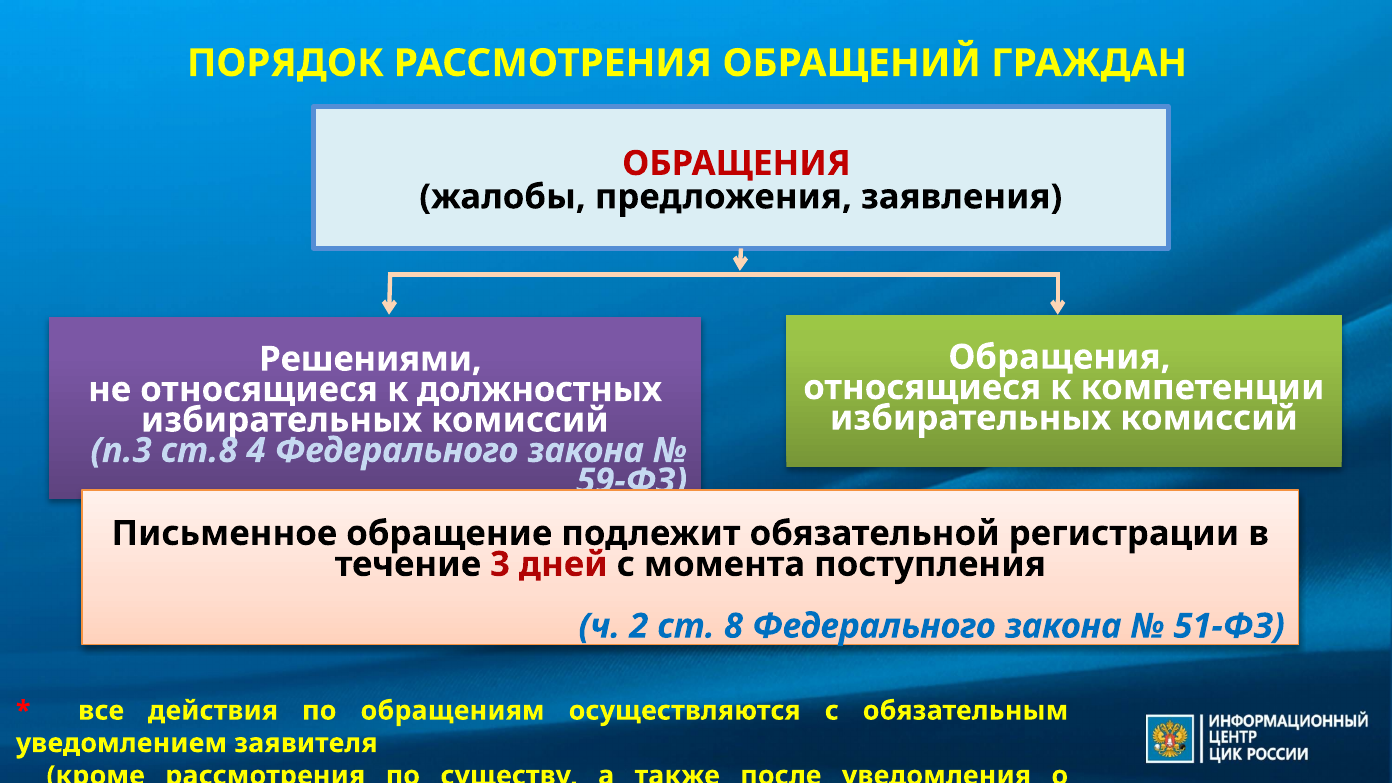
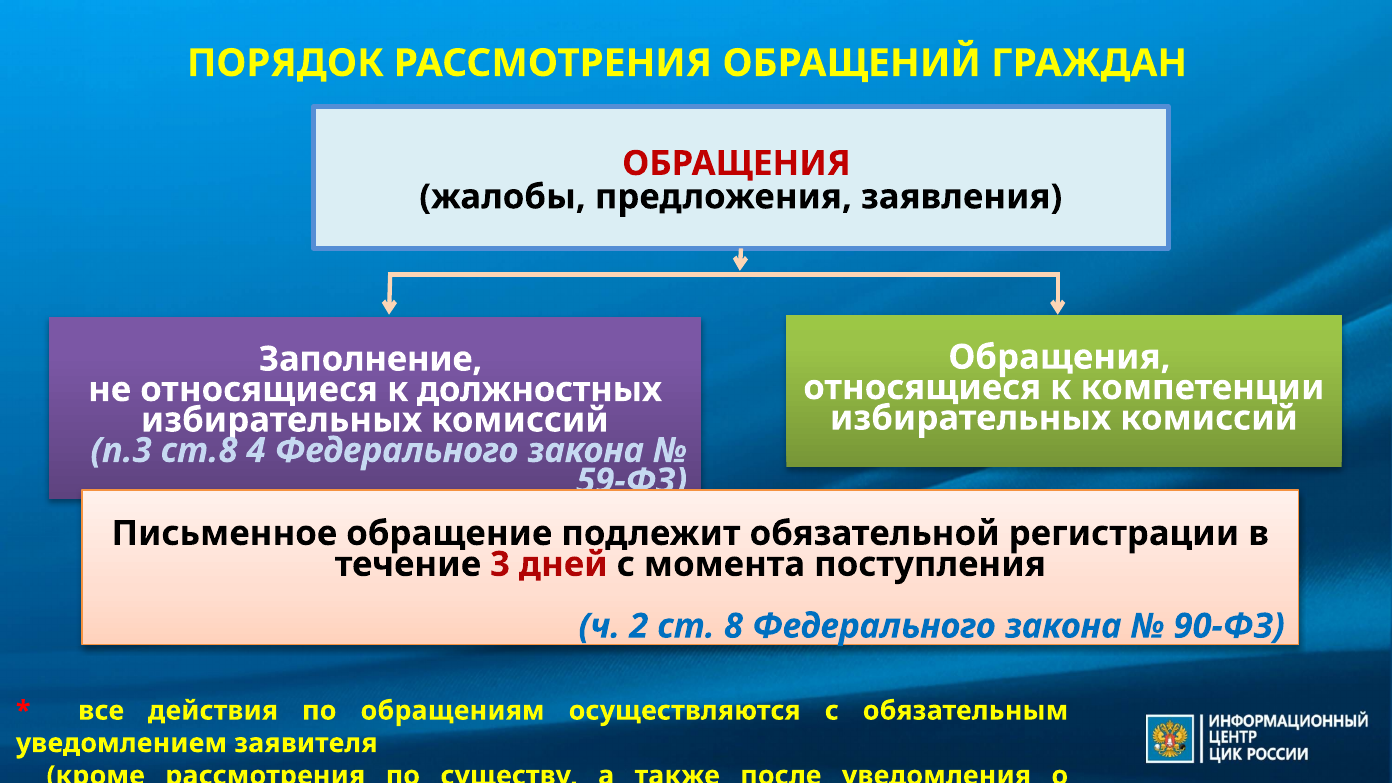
Решениями: Решениями -> Заполнение (370, 359)
51-ФЗ: 51-ФЗ -> 90-ФЗ (1229, 626)
